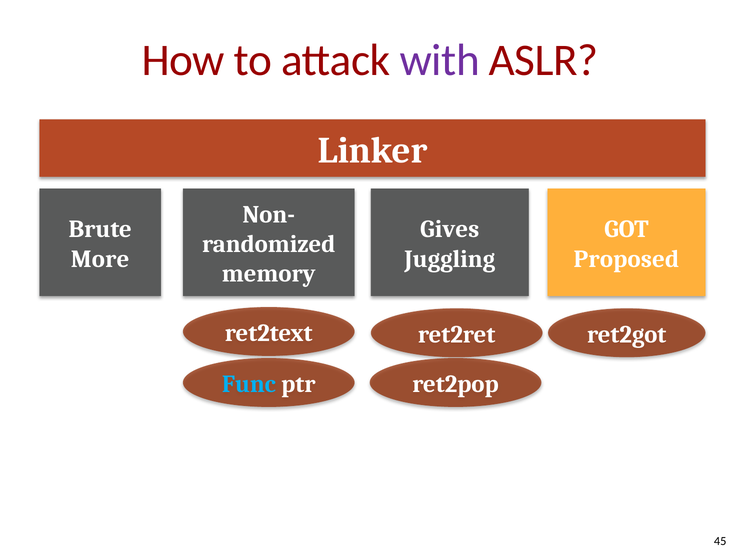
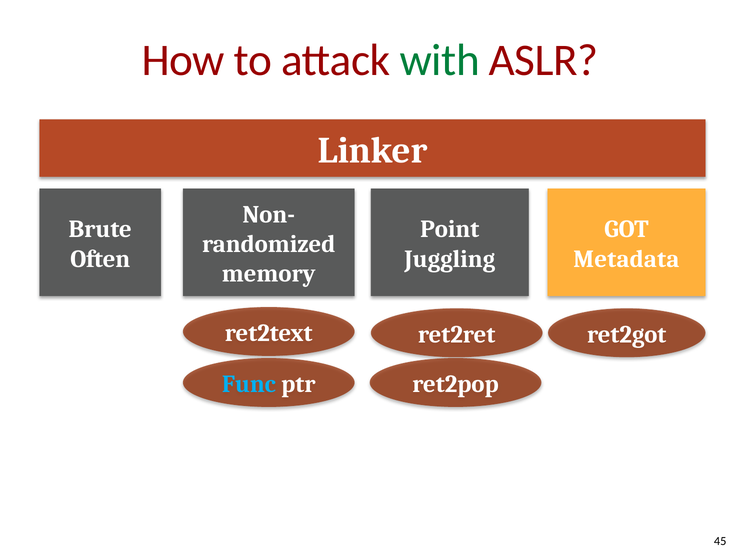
with colour: purple -> green (440, 60)
Gives: Gives -> Point (450, 229)
More: More -> Often (100, 259)
Proposed: Proposed -> Metadata (626, 259)
